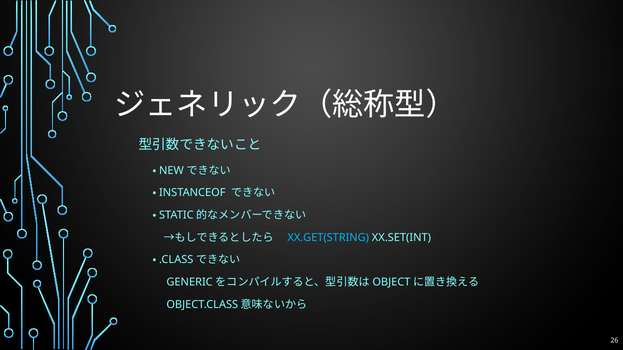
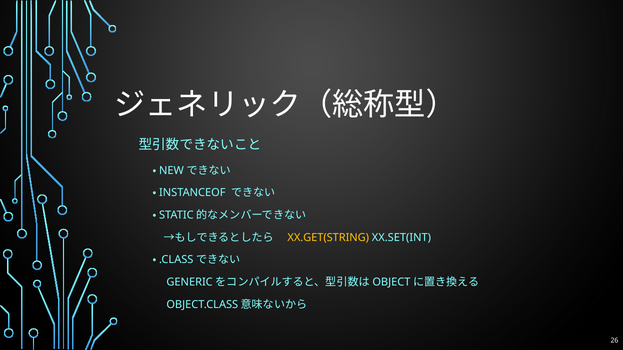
XX.GET(STRING colour: light blue -> yellow (328, 238)
